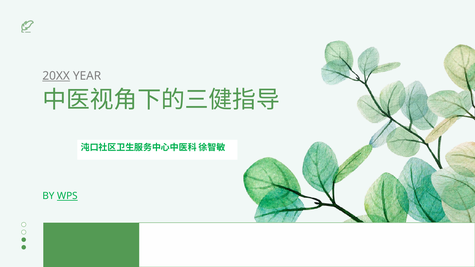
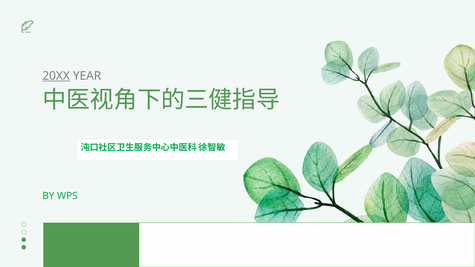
WPS underline: present -> none (67, 196)
